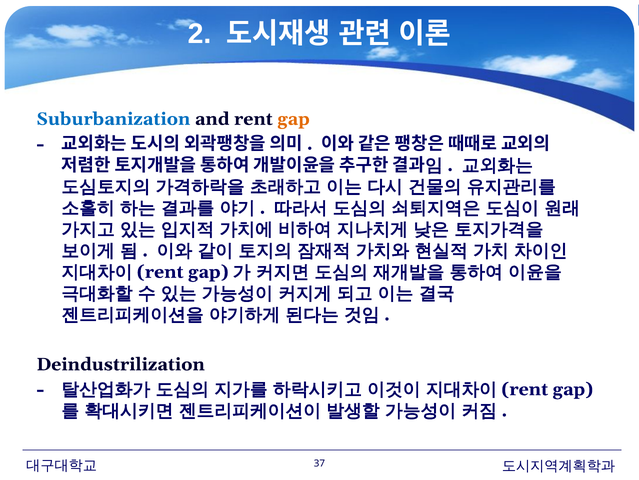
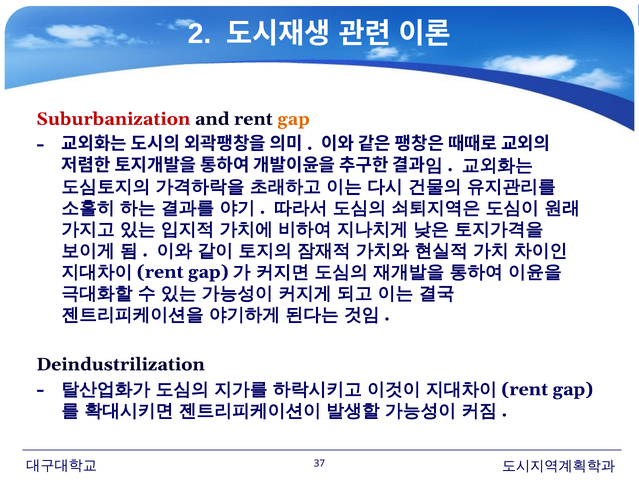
Suburbanization colour: blue -> red (113, 119)
